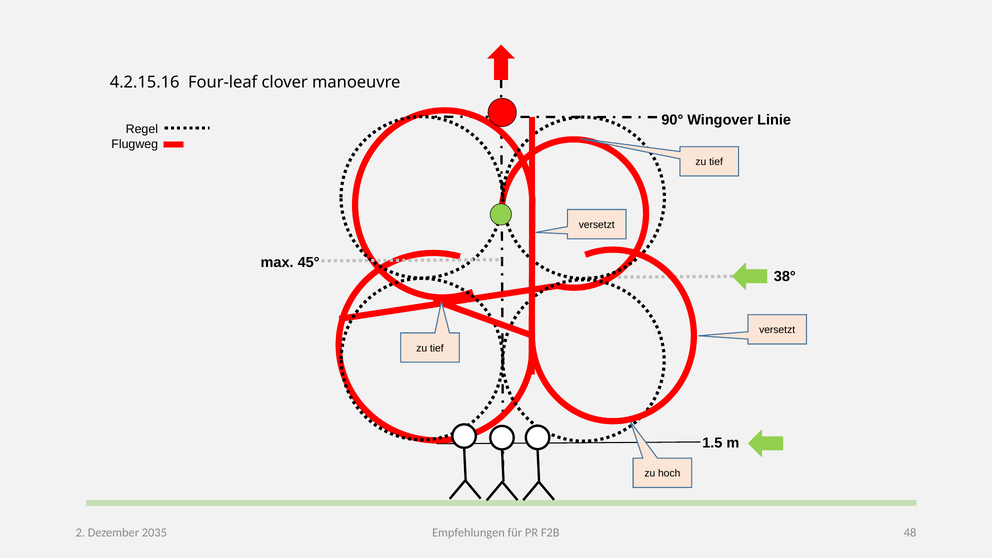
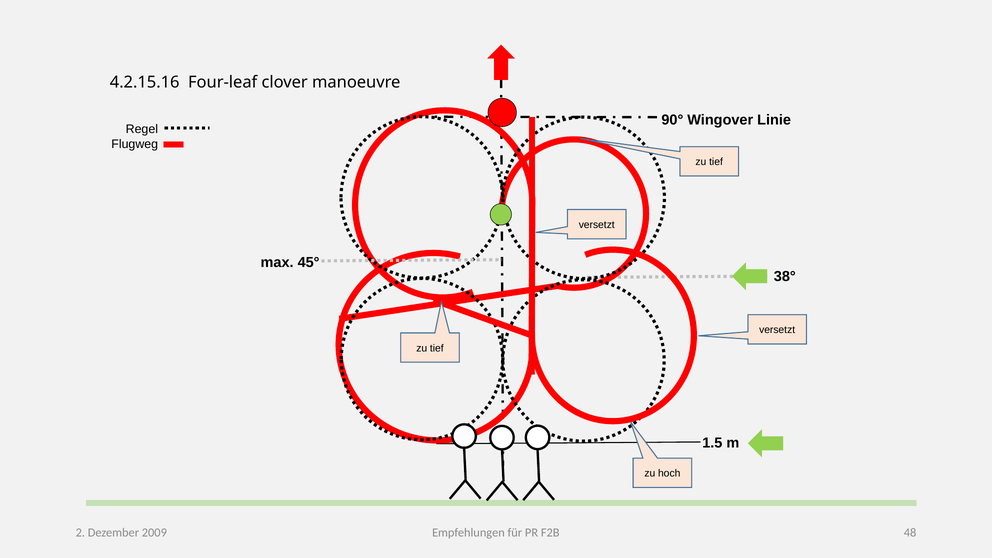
2035: 2035 -> 2009 (154, 533)
